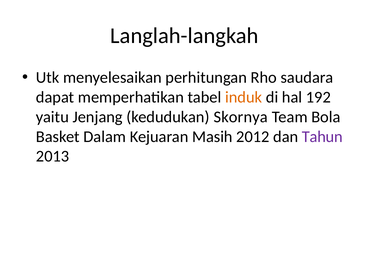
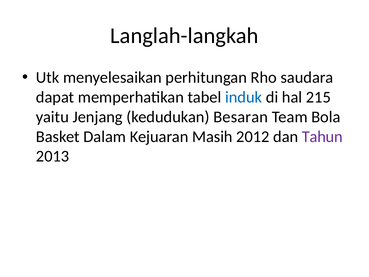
induk colour: orange -> blue (244, 97)
192: 192 -> 215 (318, 97)
Skornya: Skornya -> Besaran (241, 117)
